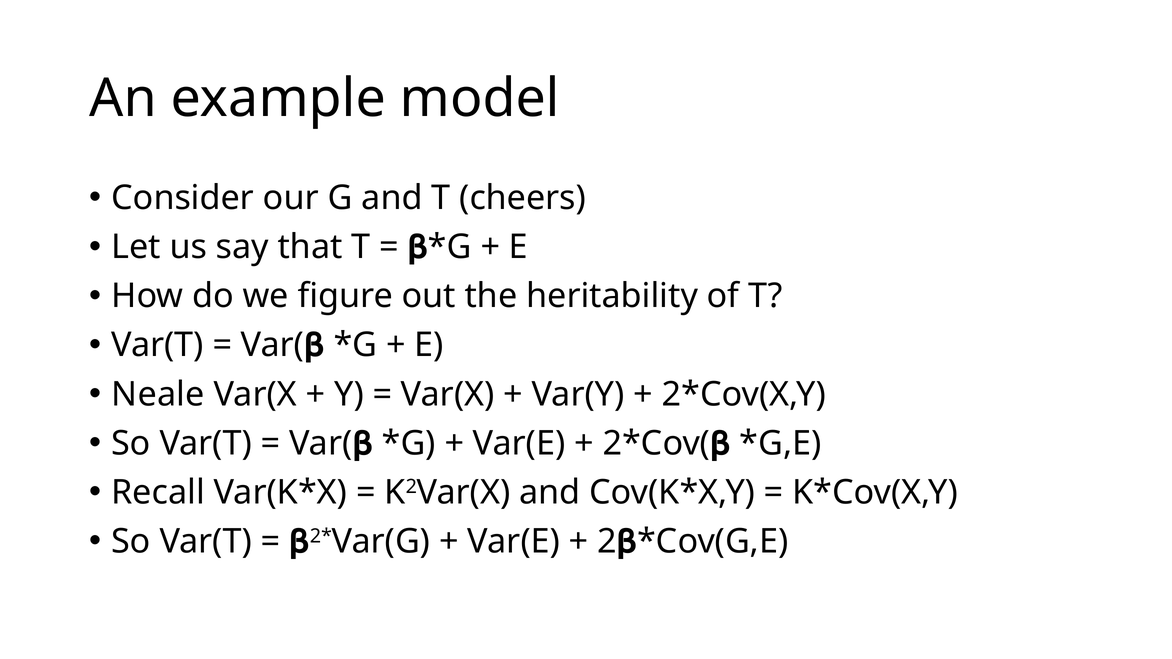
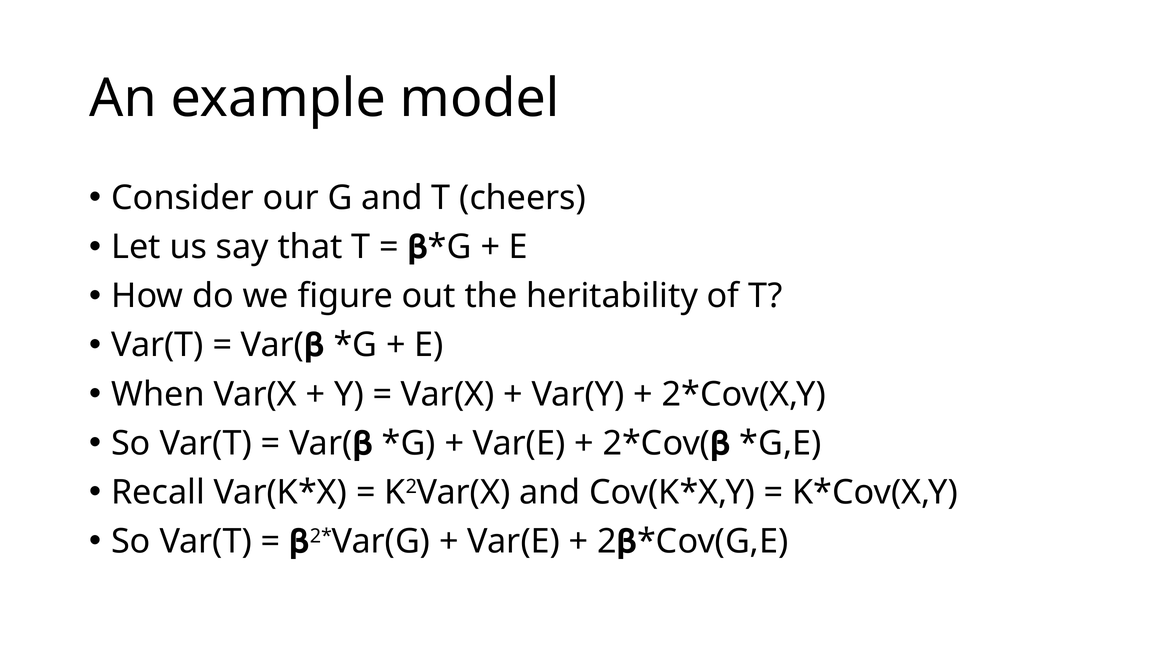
Neale: Neale -> When (158, 394)
